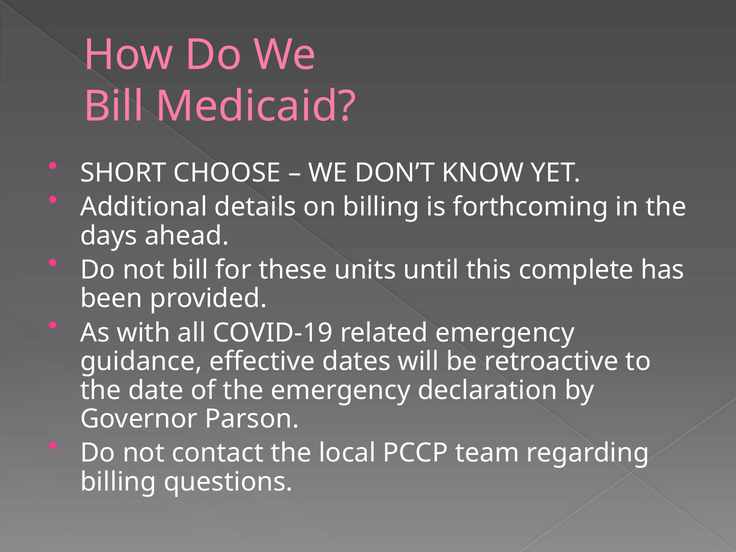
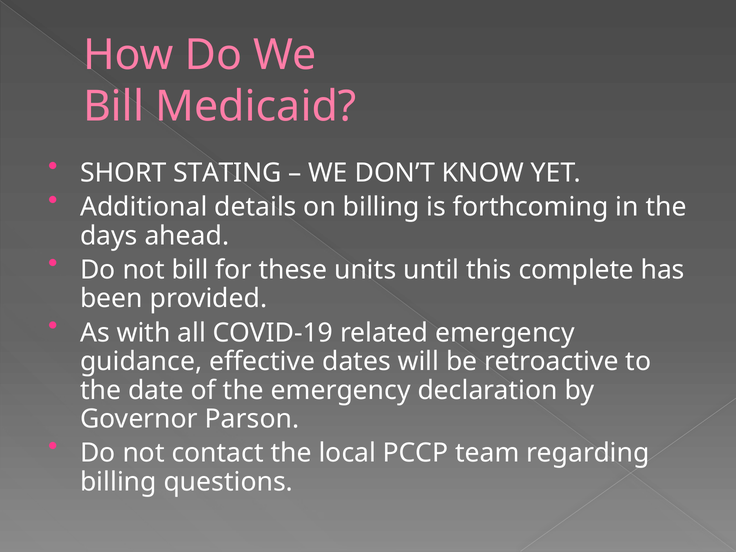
CHOOSE: CHOOSE -> STATING (227, 173)
